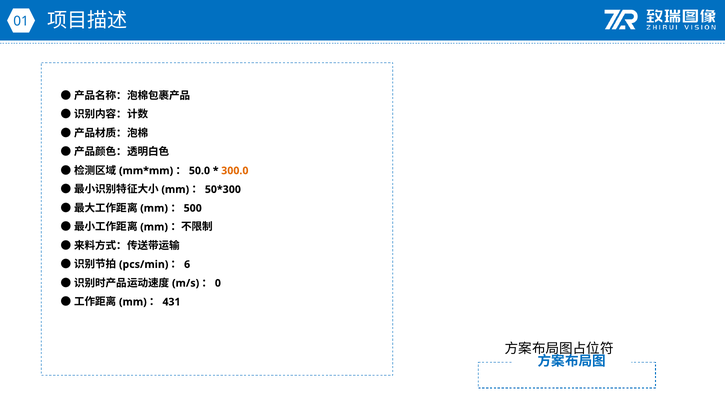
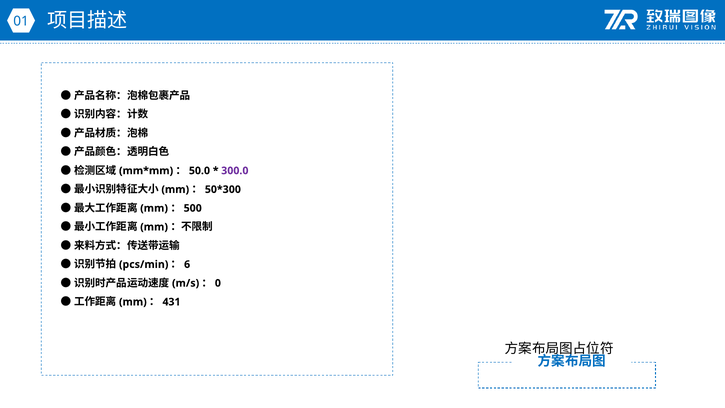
300.0 colour: orange -> purple (235, 171)
